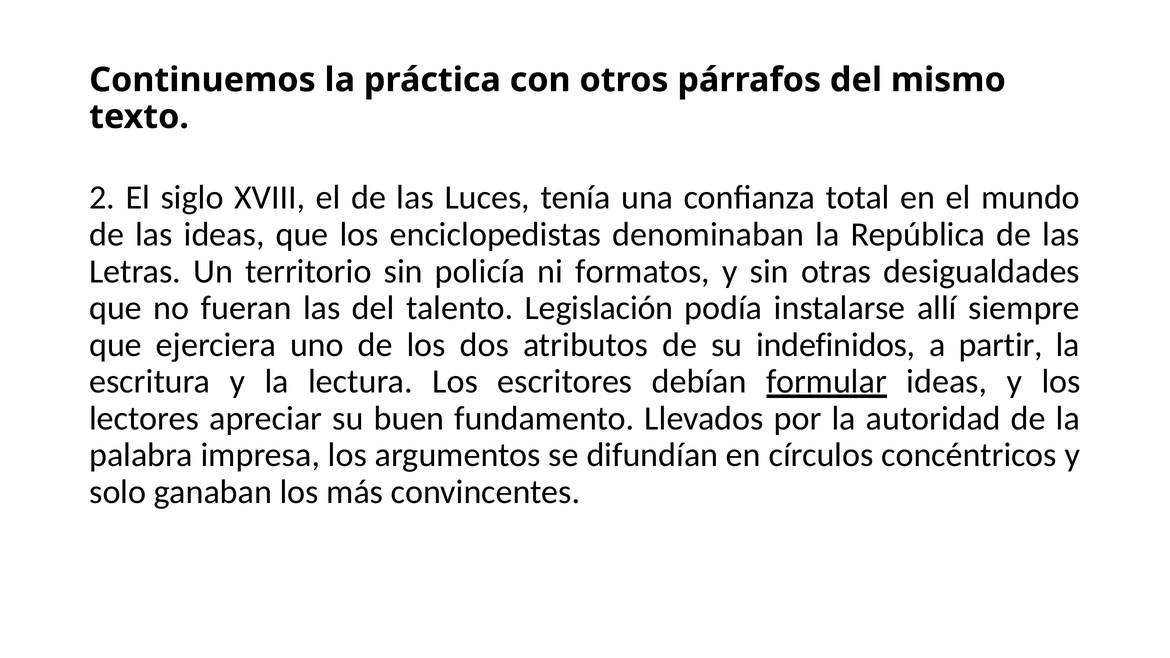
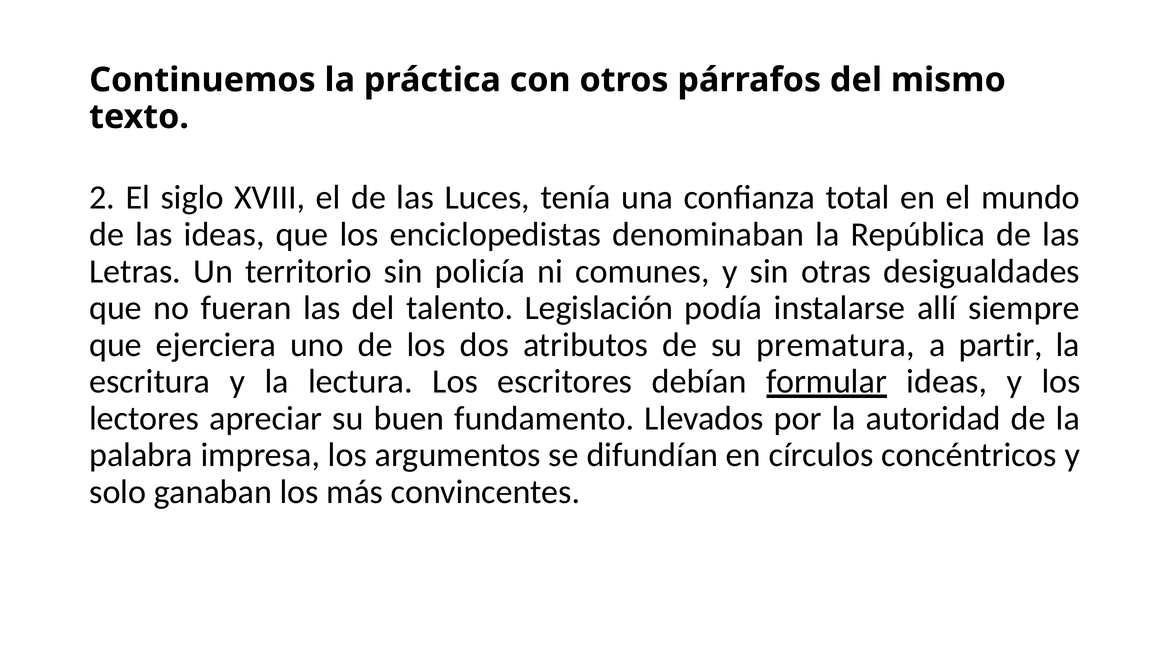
formatos: formatos -> comunes (643, 271)
indefinidos: indefinidos -> prematura (836, 345)
